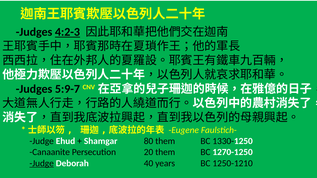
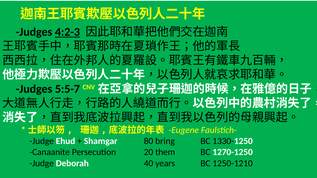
5:9-7: 5:9-7 -> 5:5-7 (67, 89)
80 them: them -> bring (165, 141)
Judge underline: present -> none (42, 164)
